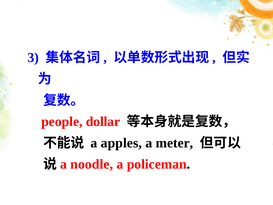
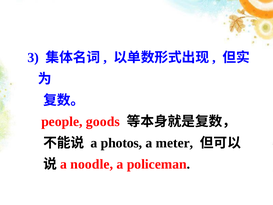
dollar: dollar -> goods (103, 121)
apples: apples -> photos (121, 143)
